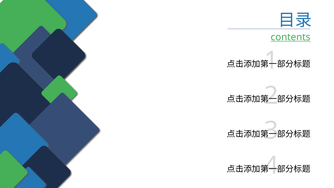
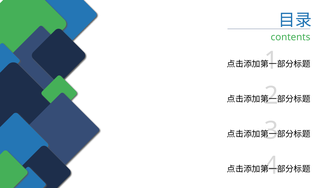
contents underline: present -> none (291, 37)
